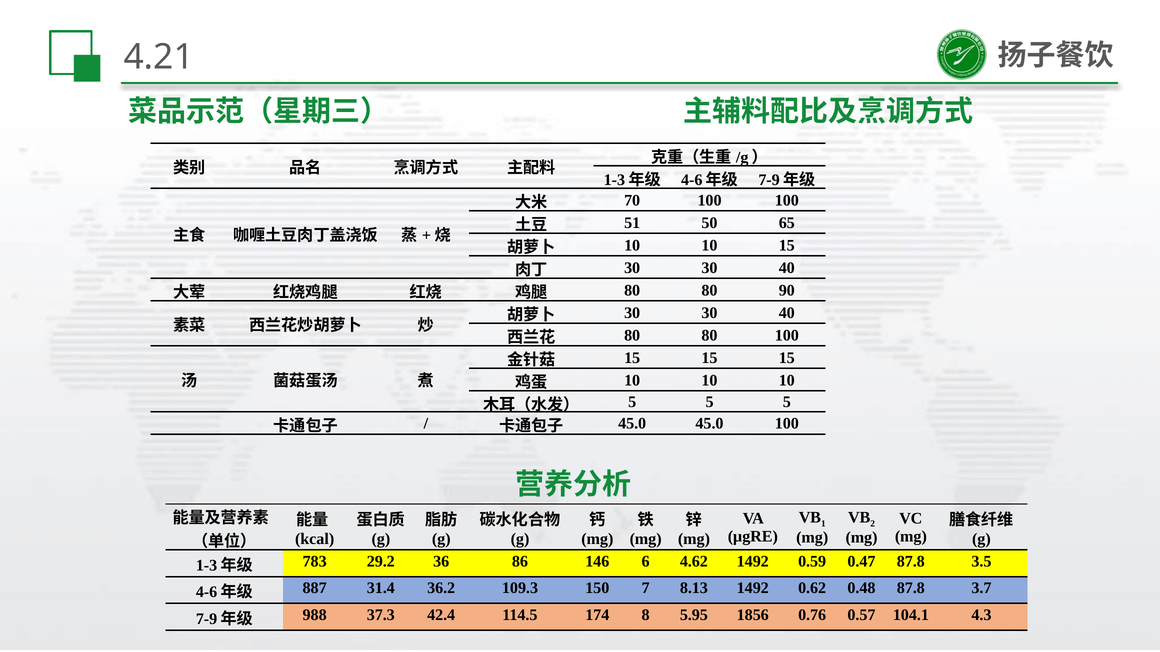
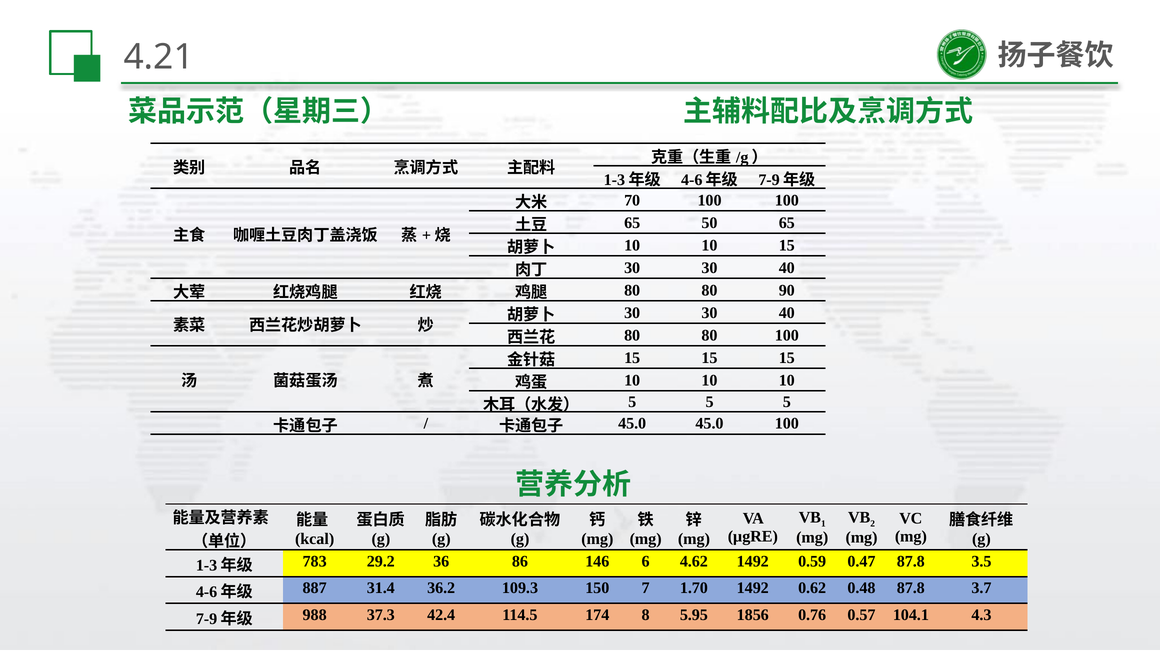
51: 51 -> 65 (632, 223)
8.13: 8.13 -> 1.70 (694, 588)
